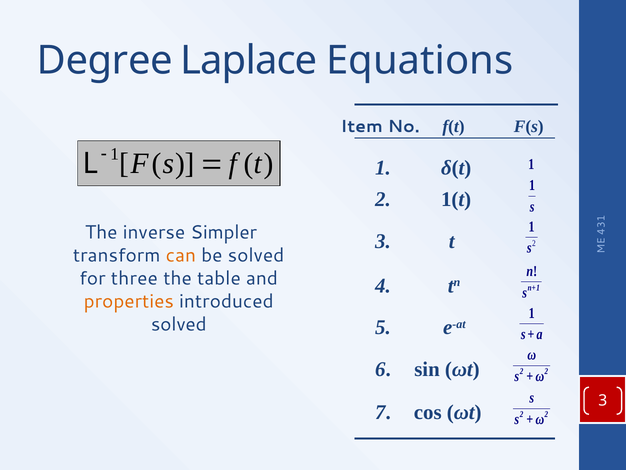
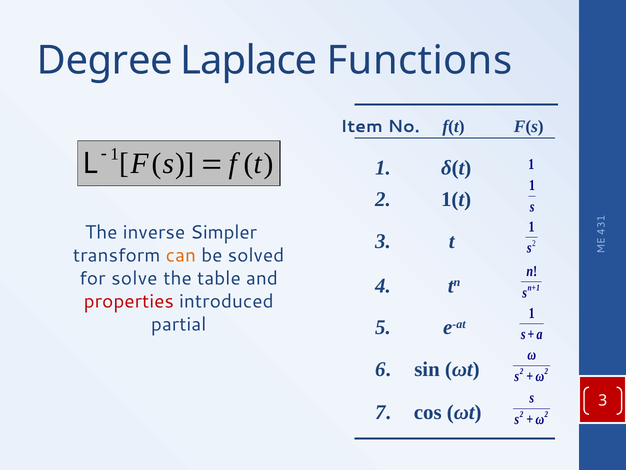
Equations: Equations -> Functions (420, 61)
three: three -> solve (134, 278)
properties colour: orange -> red (129, 301)
solved: solved -> partial (179, 324)
